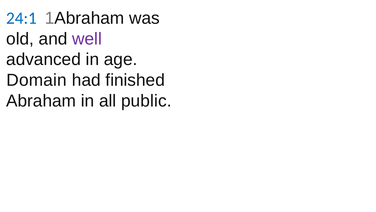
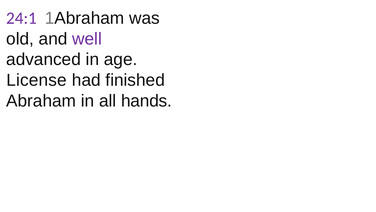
24:1 colour: blue -> purple (22, 18)
Domain: Domain -> License (37, 80)
public: public -> hands (146, 101)
